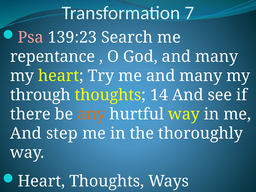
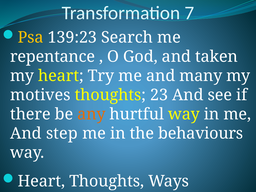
Psa colour: pink -> yellow (31, 37)
God and many: many -> taken (216, 57)
through: through -> motives (40, 95)
14: 14 -> 23 (159, 95)
thoroughly: thoroughly -> behaviours (201, 133)
